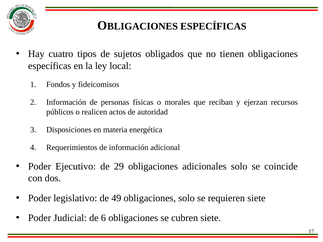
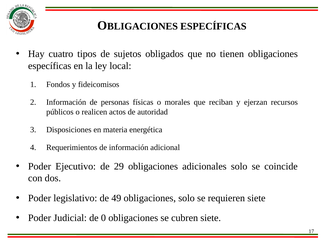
6: 6 -> 0 (103, 218)
